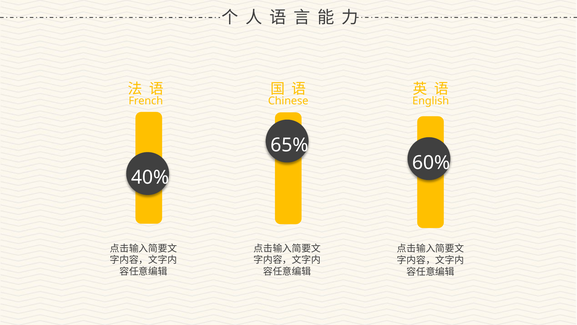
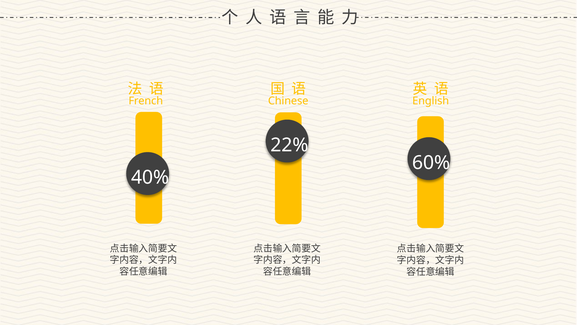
65%: 65% -> 22% (289, 145)
